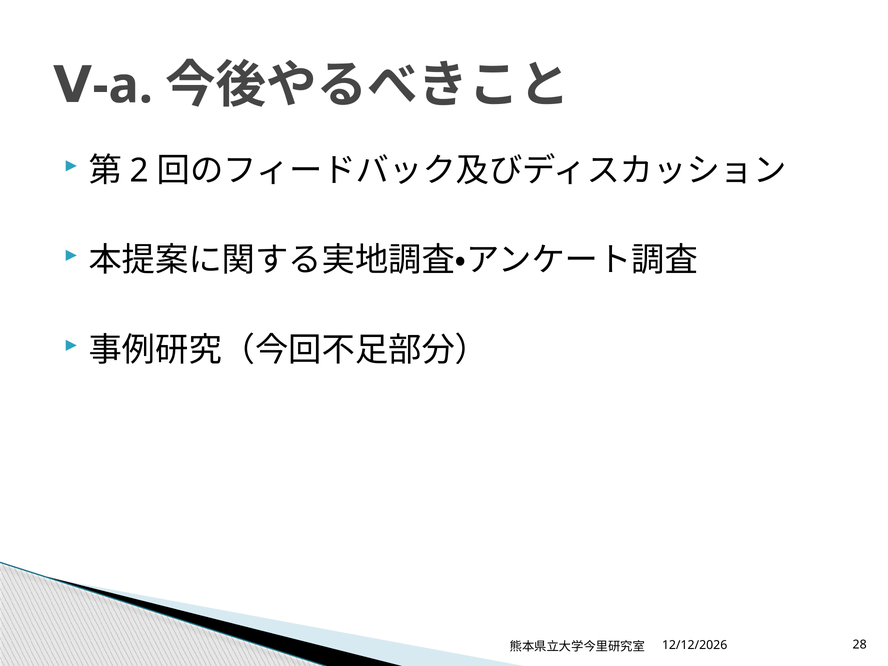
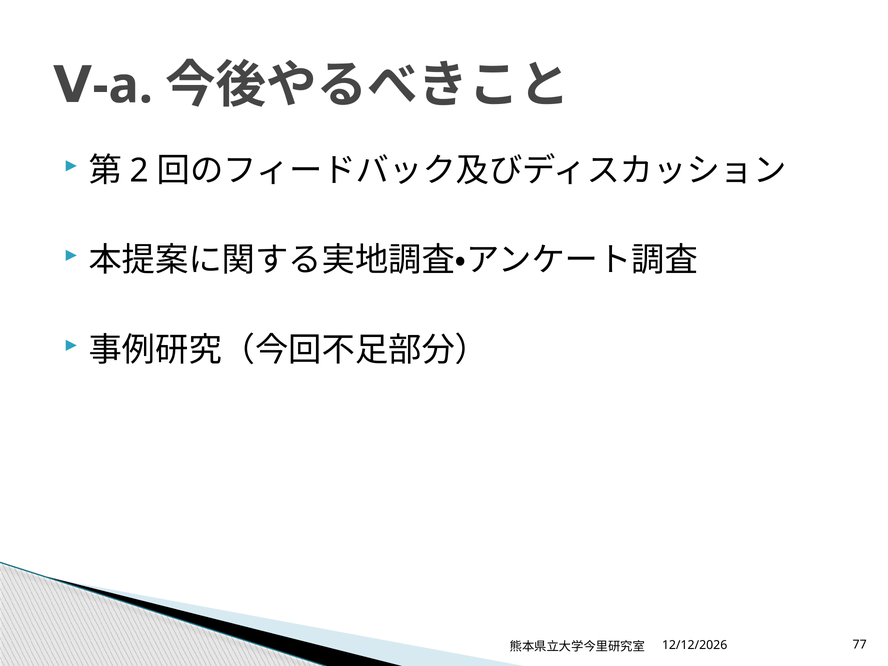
28: 28 -> 77 (860, 645)
